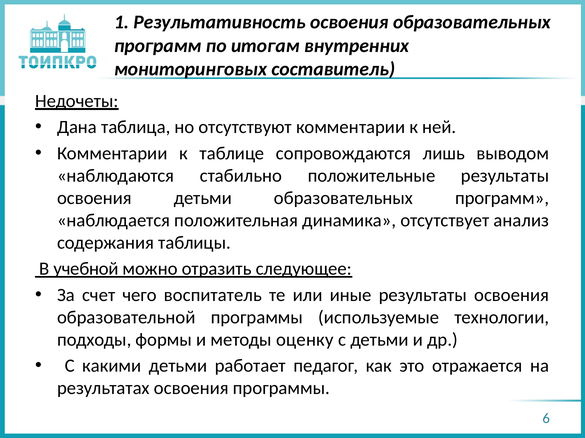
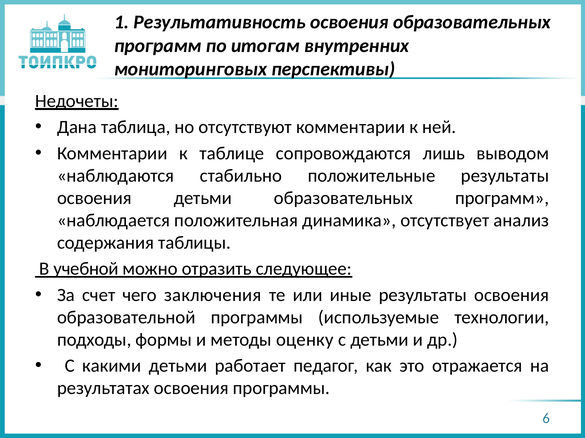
составитель: составитель -> перспективы (333, 69)
воспитатель: воспитатель -> заключения (213, 295)
